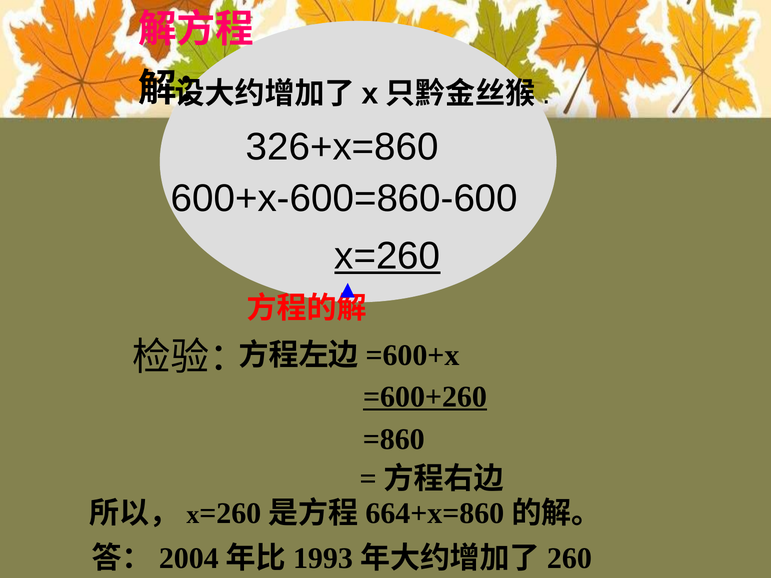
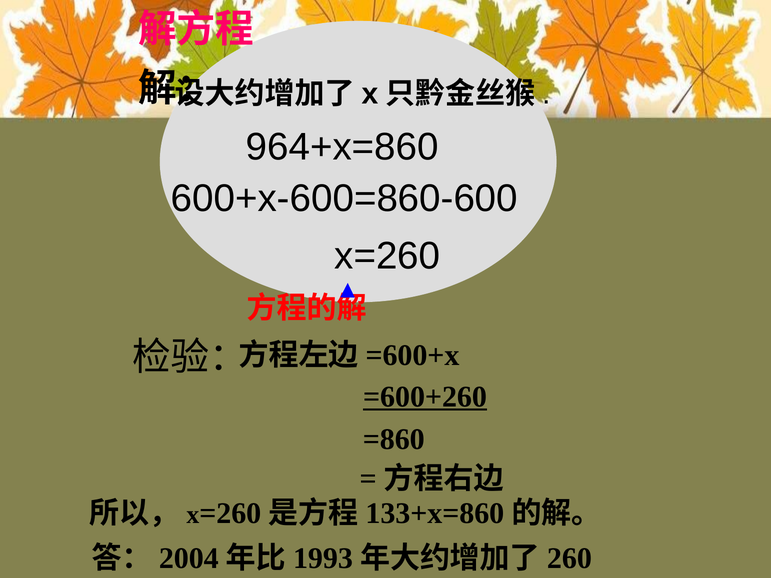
326+x=860: 326+x=860 -> 964+x=860 (342, 147)
x=260 underline: present -> none (387, 256)
664+x=860: 664+x=860 -> 133+x=860 (435, 514)
